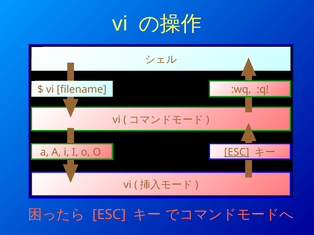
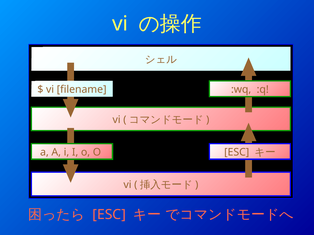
ESC underline: present -> none (237, 152)
